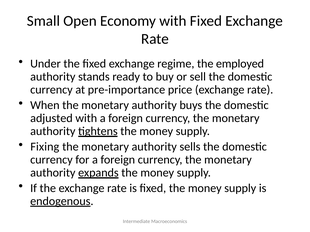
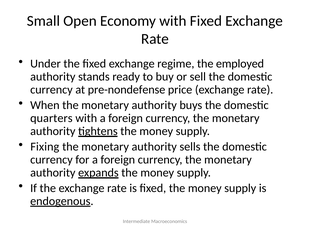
pre-importance: pre-importance -> pre-nondefense (127, 90)
adjusted: adjusted -> quarters (51, 118)
